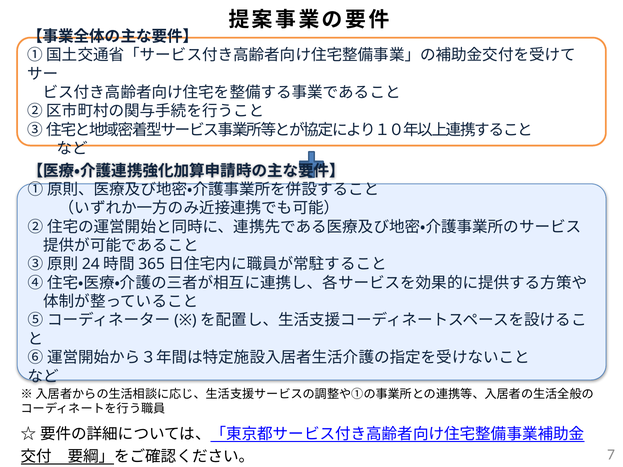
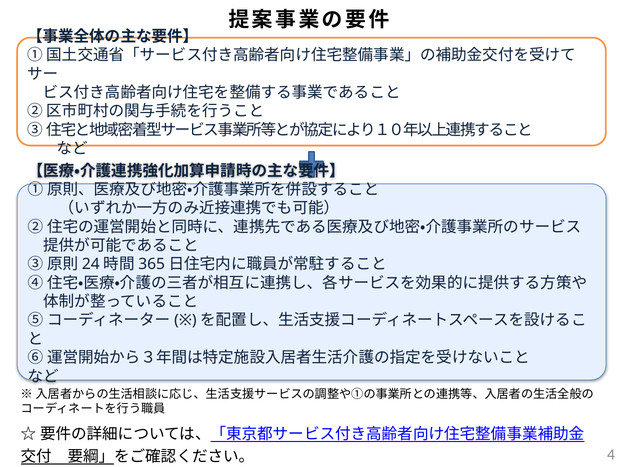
7: 7 -> 4 (611, 455)
